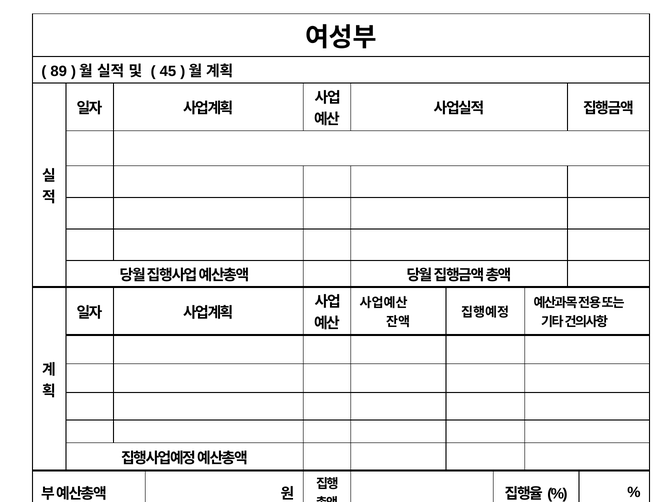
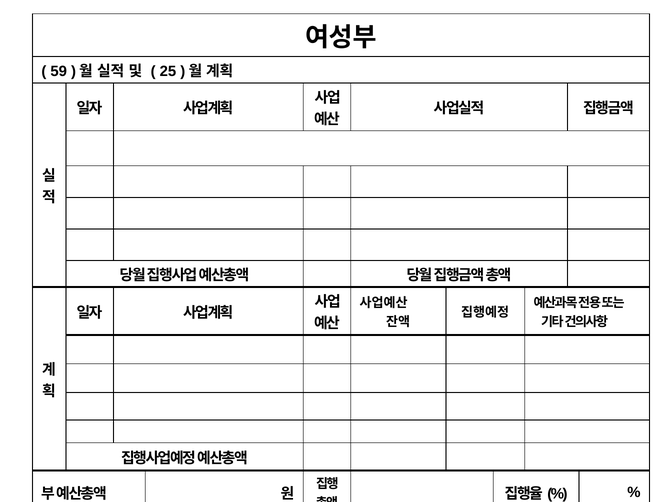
89: 89 -> 59 (59, 71)
45: 45 -> 25 (168, 71)
